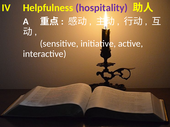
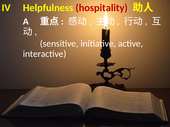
hospitality colour: purple -> red (102, 8)
